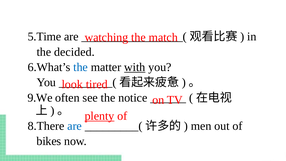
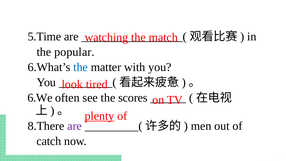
decided: decided -> popular (74, 52)
with underline: present -> none (135, 67)
9.We: 9.We -> 6.We (40, 98)
notice: notice -> scores (133, 98)
are colour: blue -> purple (75, 126)
bikes: bikes -> catch (49, 141)
